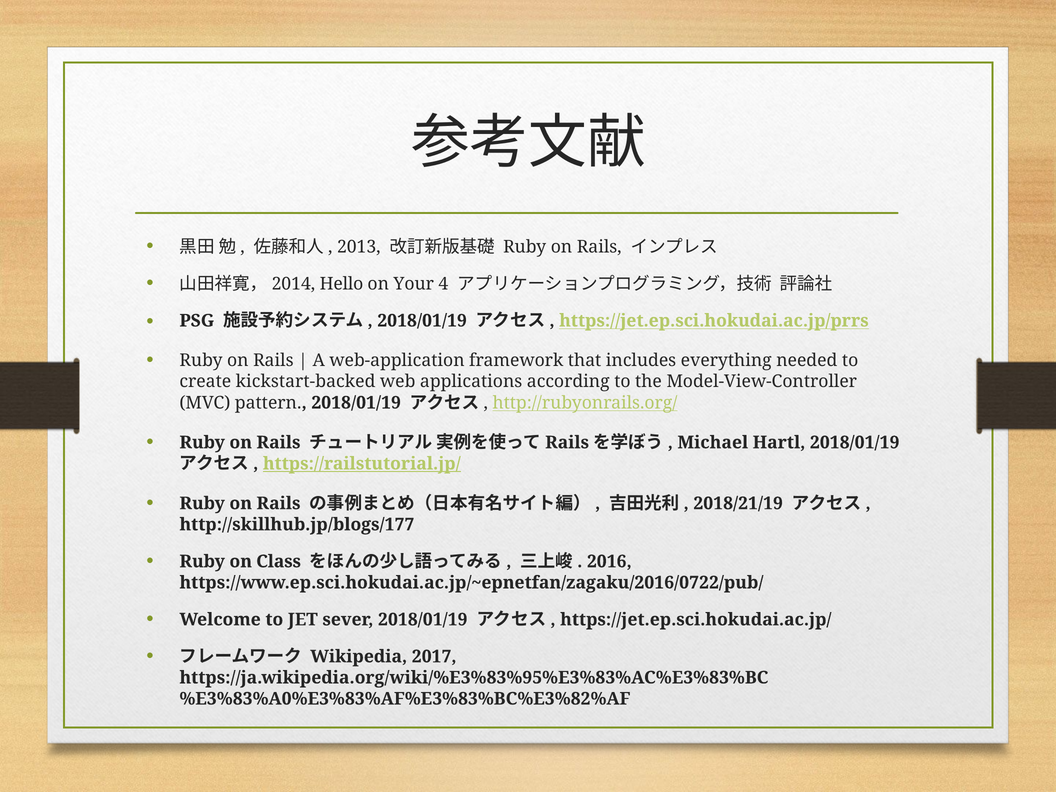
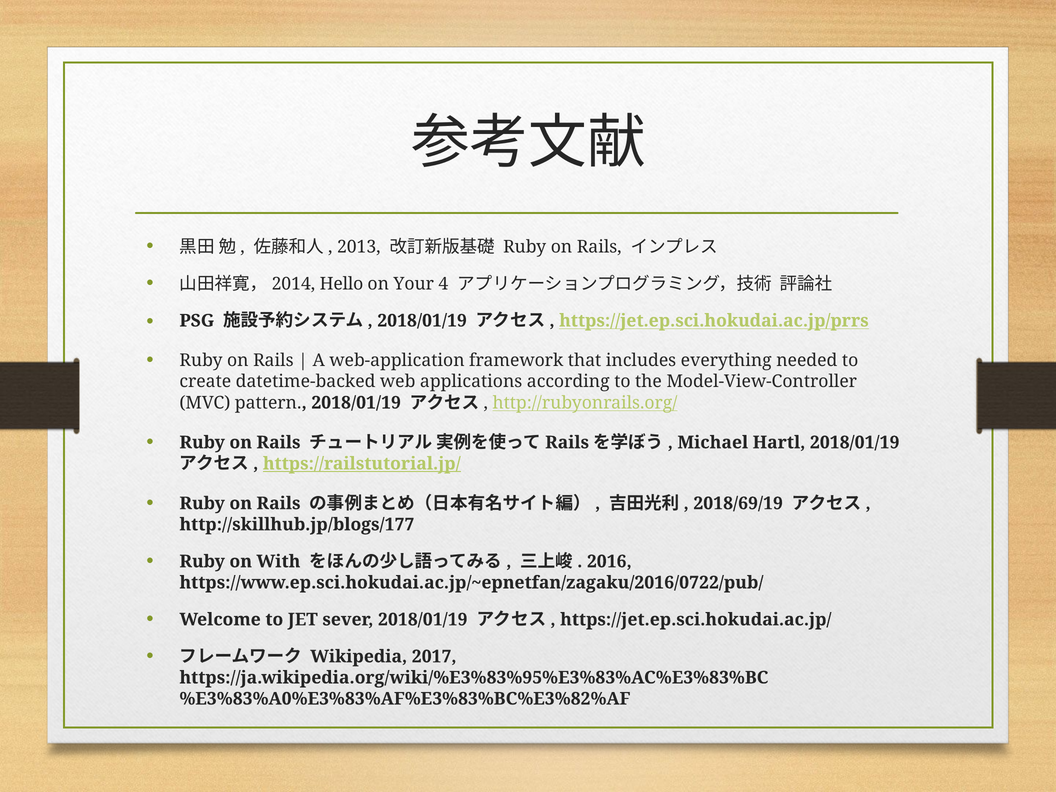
kickstart-backed: kickstart-backed -> datetime-backed (306, 382)
2018/21/19: 2018/21/19 -> 2018/69/19 (738, 503)
Class: Class -> With (278, 561)
